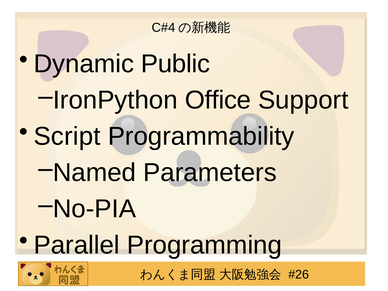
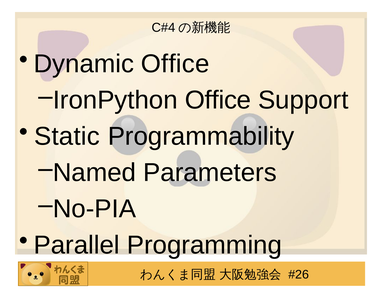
Dynamic Public: Public -> Office (175, 64)
Script: Script -> Static (67, 136)
